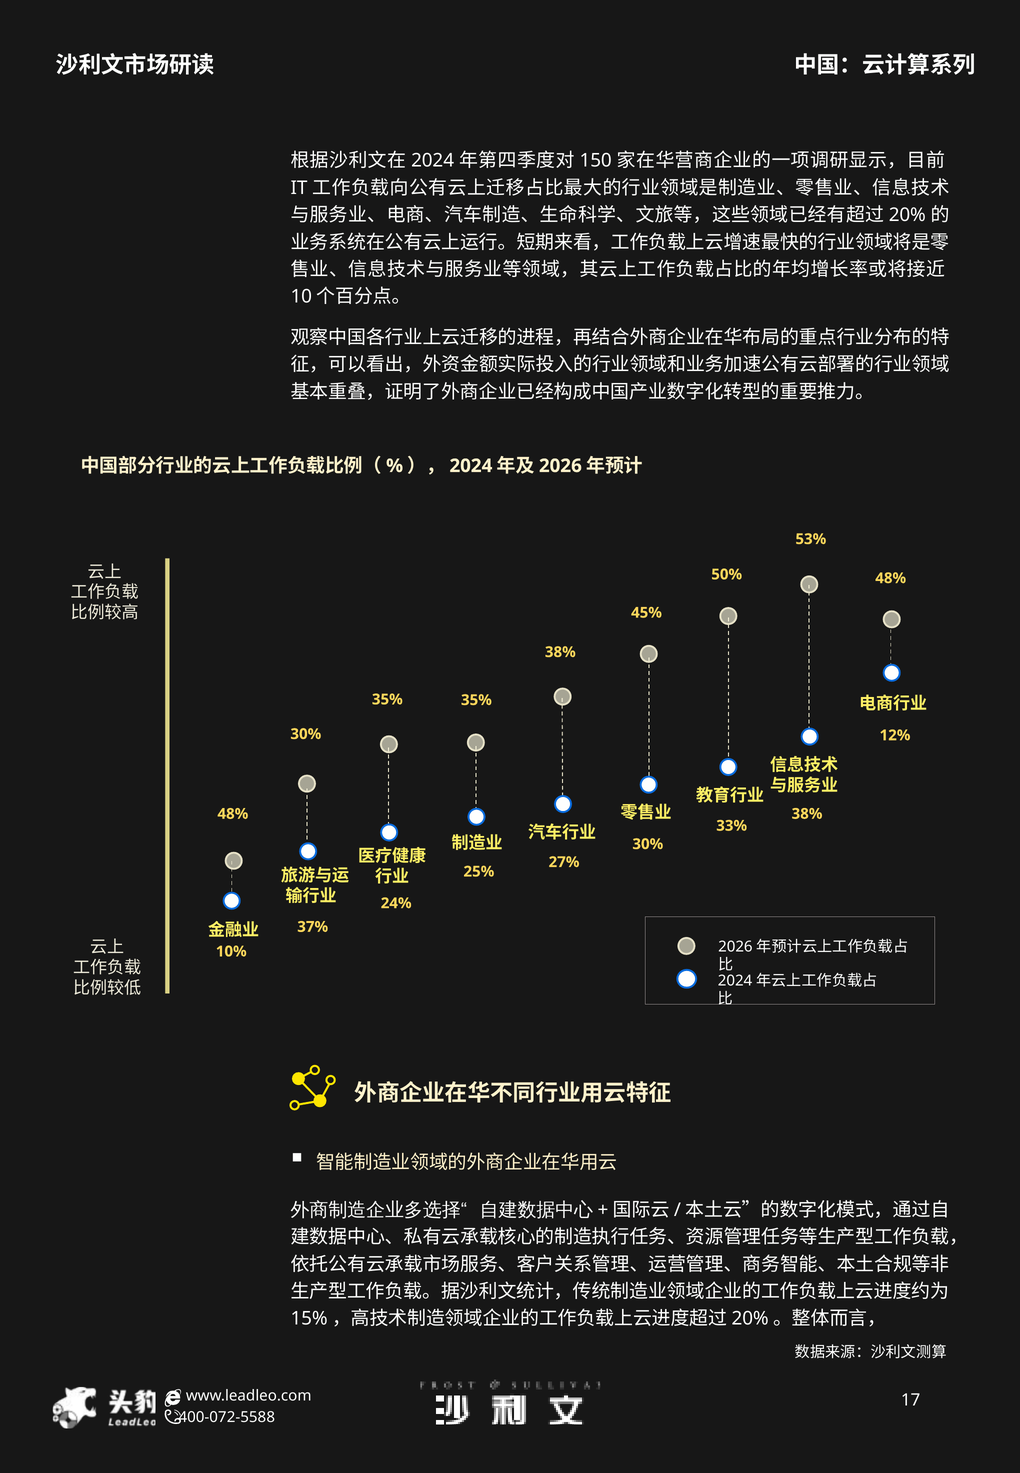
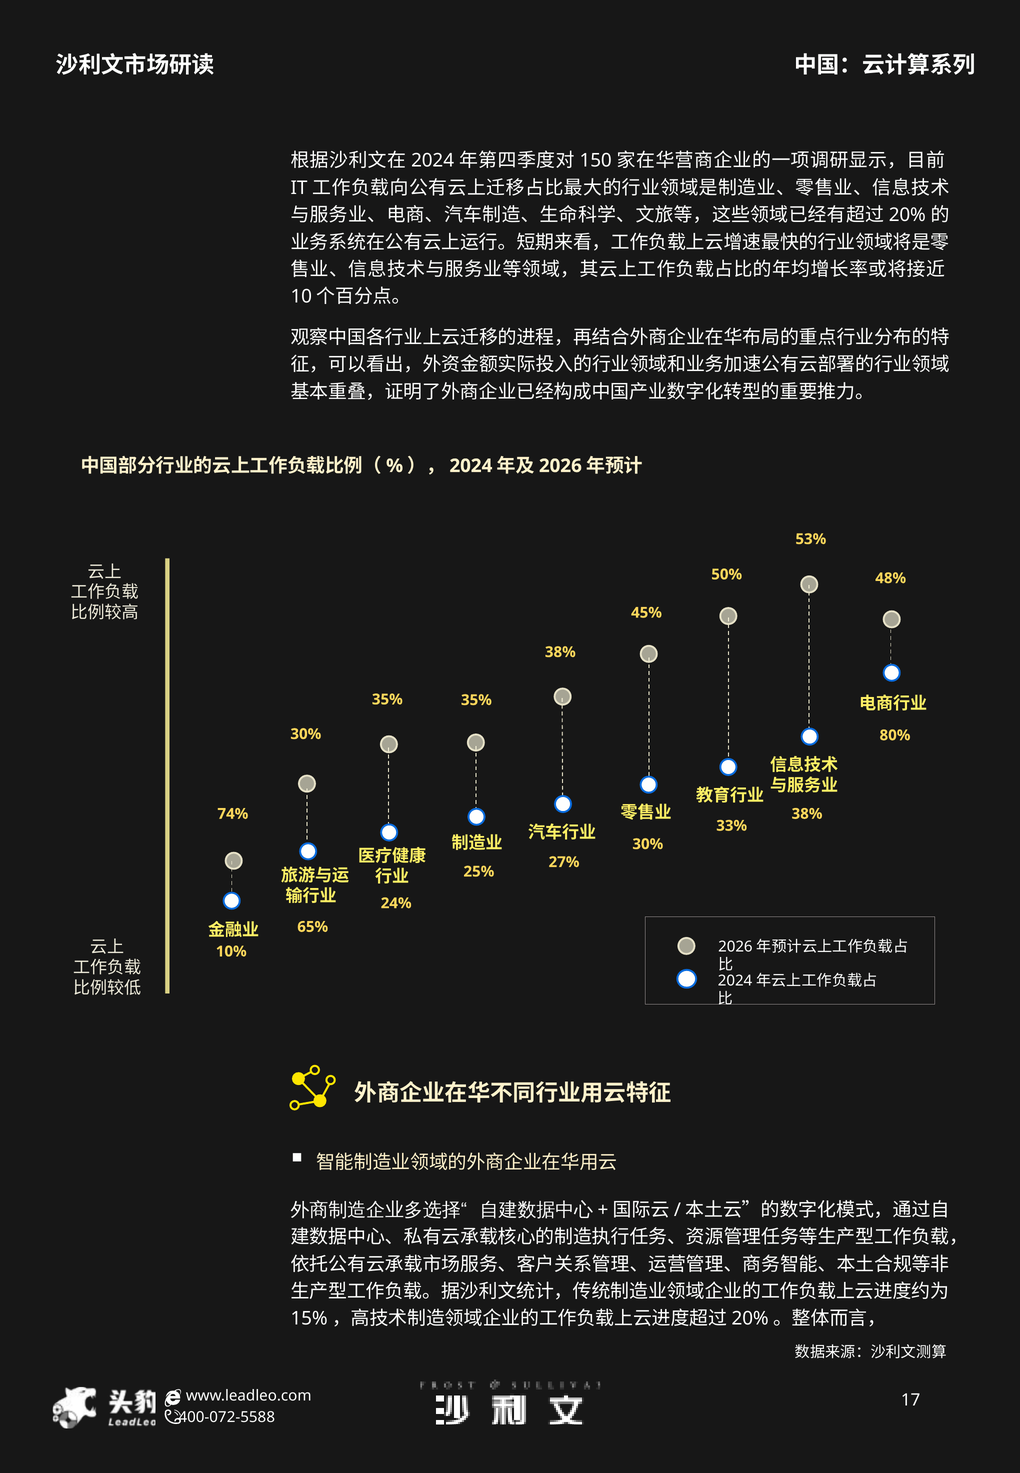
12%: 12% -> 80% (895, 735)
48%: 48% -> 74% (233, 814)
37%: 37% -> 65% (313, 927)
